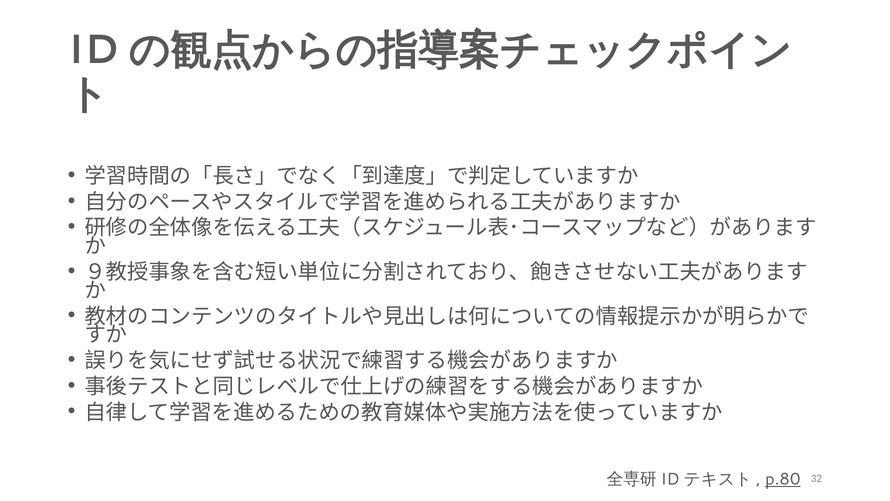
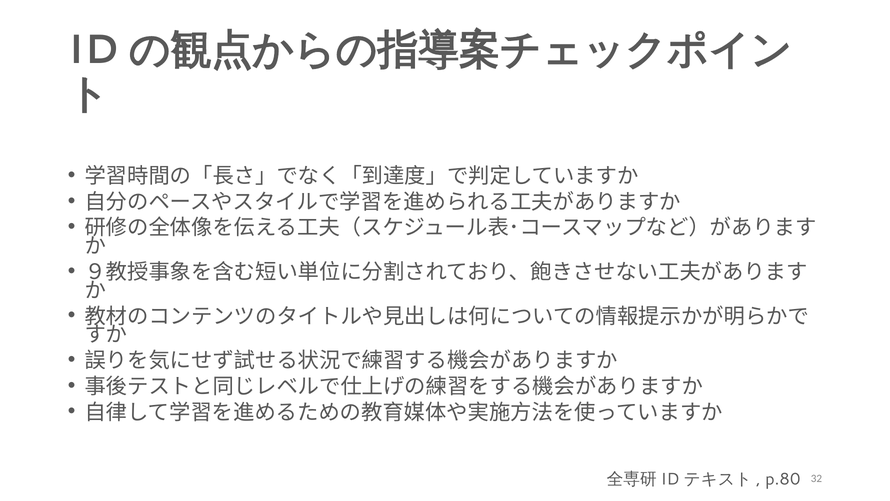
p.80 underline: present -> none (783, 479)
